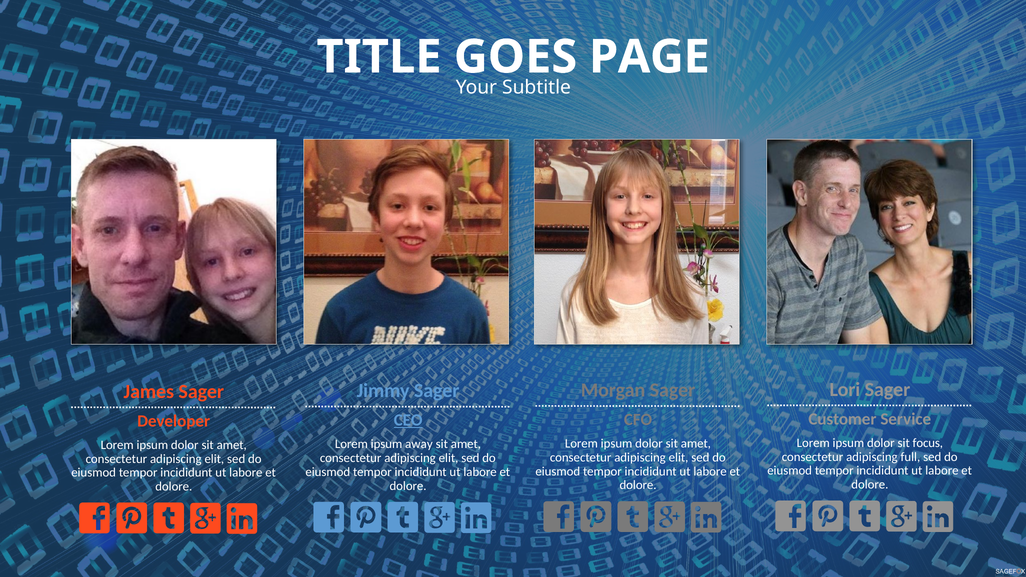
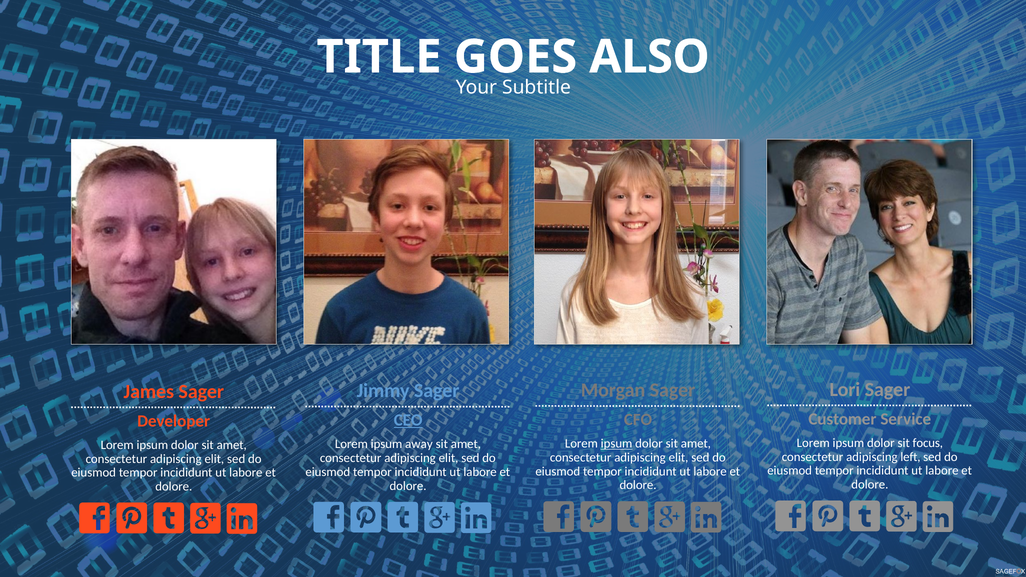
PAGE: PAGE -> ALSO (649, 57)
ipsum underline: none -> present (617, 444)
full: full -> left (910, 457)
